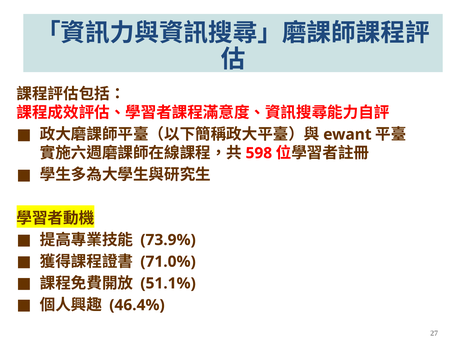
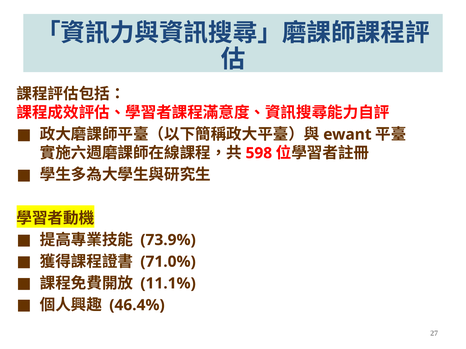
51.1%: 51.1% -> 11.1% (168, 284)
